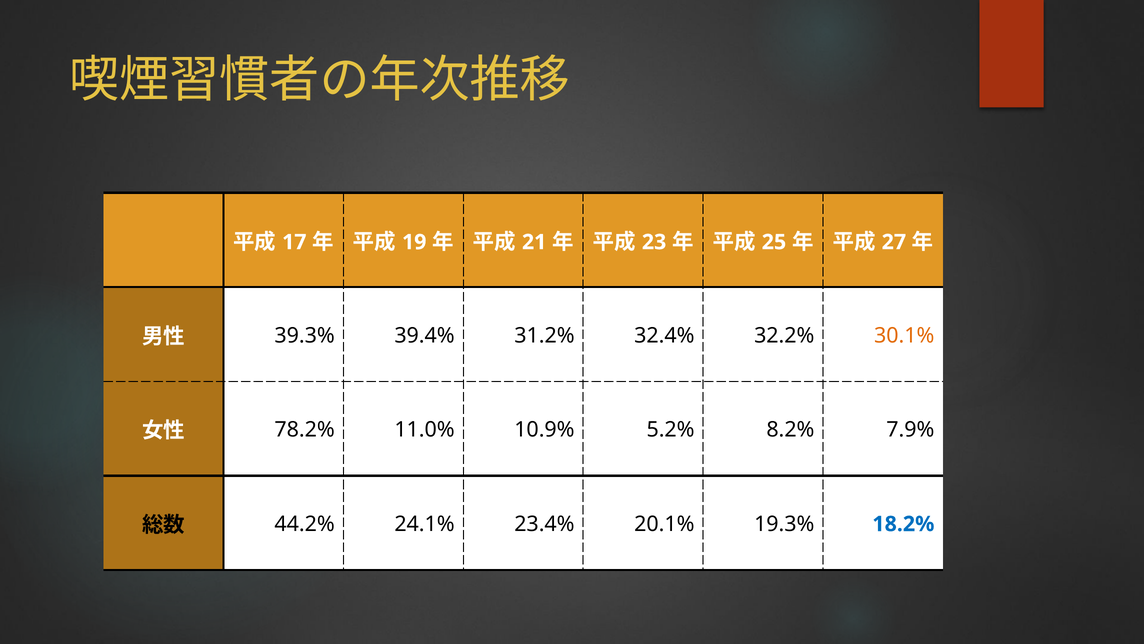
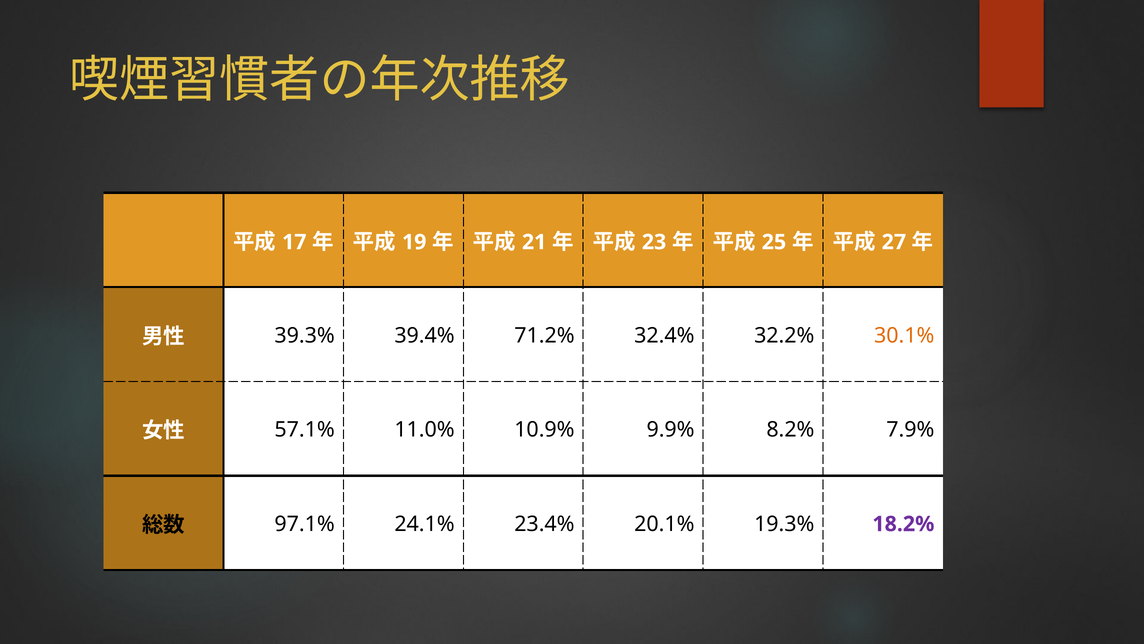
31.2%: 31.2% -> 71.2% (544, 335)
78.2%: 78.2% -> 57.1% (305, 429)
5.2%: 5.2% -> 9.9% (671, 429)
44.2%: 44.2% -> 97.1% (305, 524)
18.2% colour: blue -> purple (903, 524)
